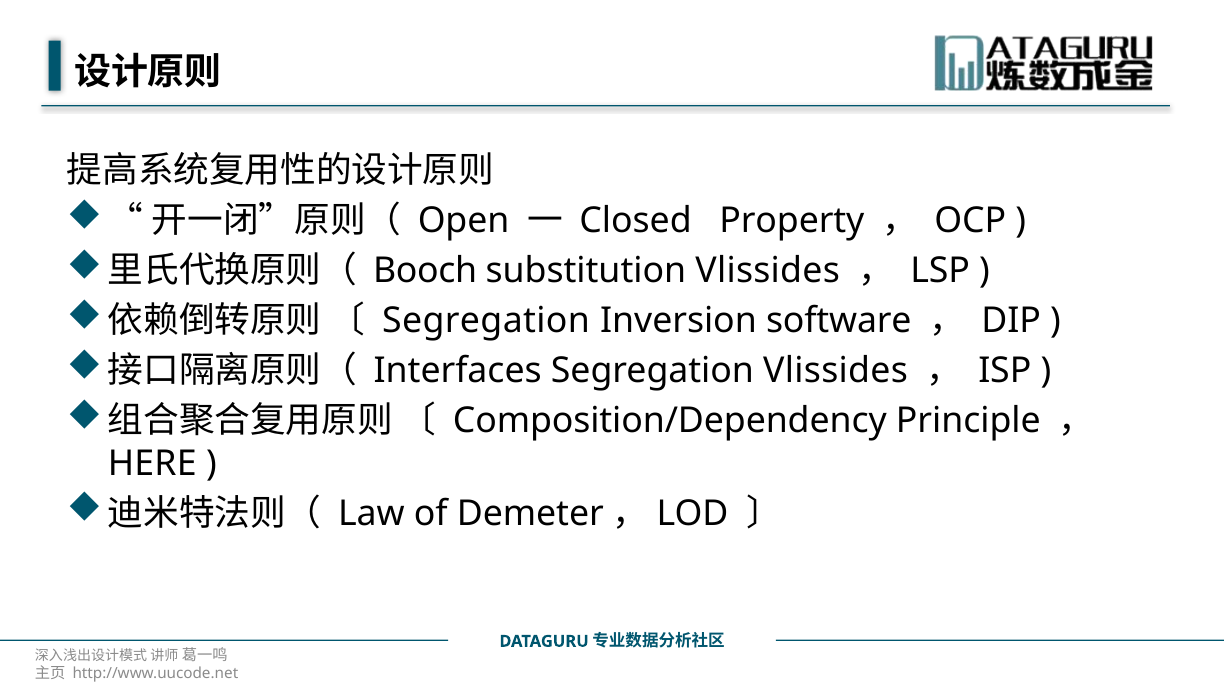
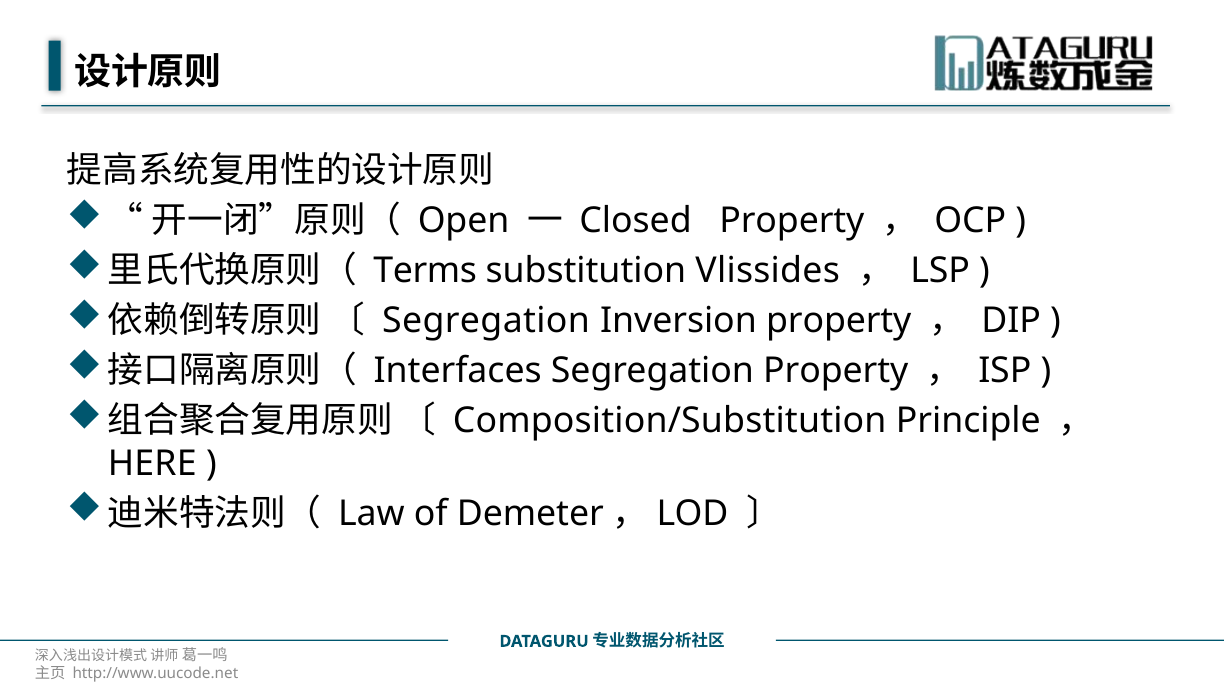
Booch: Booch -> Terms (425, 271)
Inversion software: software -> property (839, 321)
Segregation Vlissides: Vlissides -> Property (836, 371)
Composition/Dependency: Composition/Dependency -> Composition/Substitution (670, 421)
